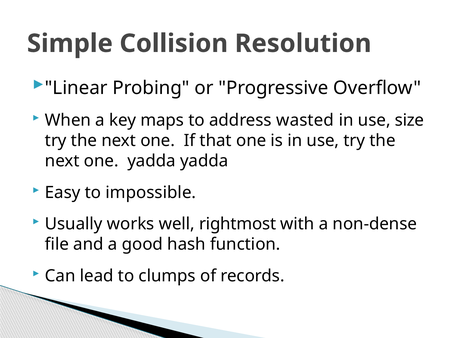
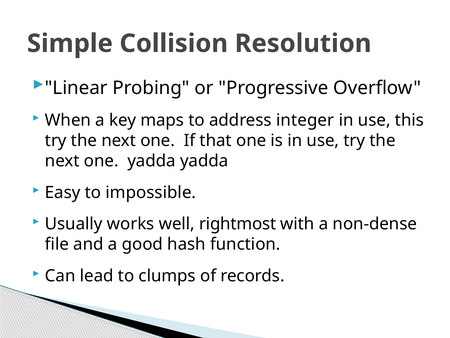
wasted: wasted -> integer (305, 120)
size: size -> this (409, 120)
